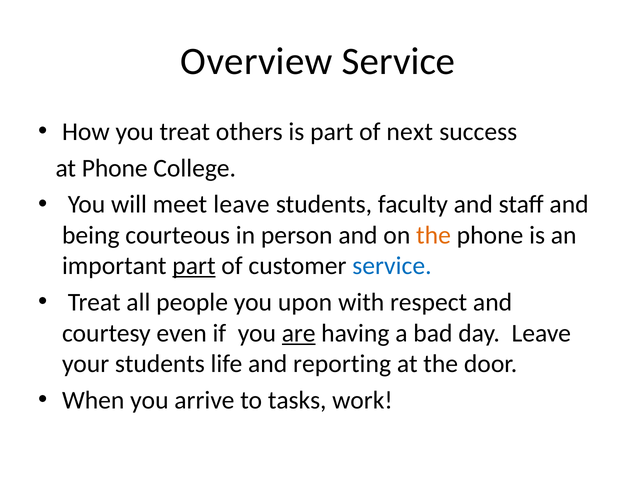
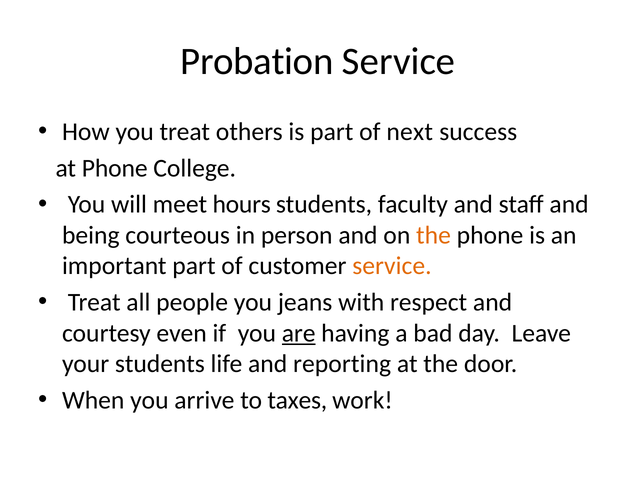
Overview: Overview -> Probation (257, 62)
meet leave: leave -> hours (242, 204)
part underline: present -> none (194, 266)
service colour: blue -> orange (392, 266)
upon: upon -> jeans (305, 302)
tasks: tasks -> taxes (297, 400)
